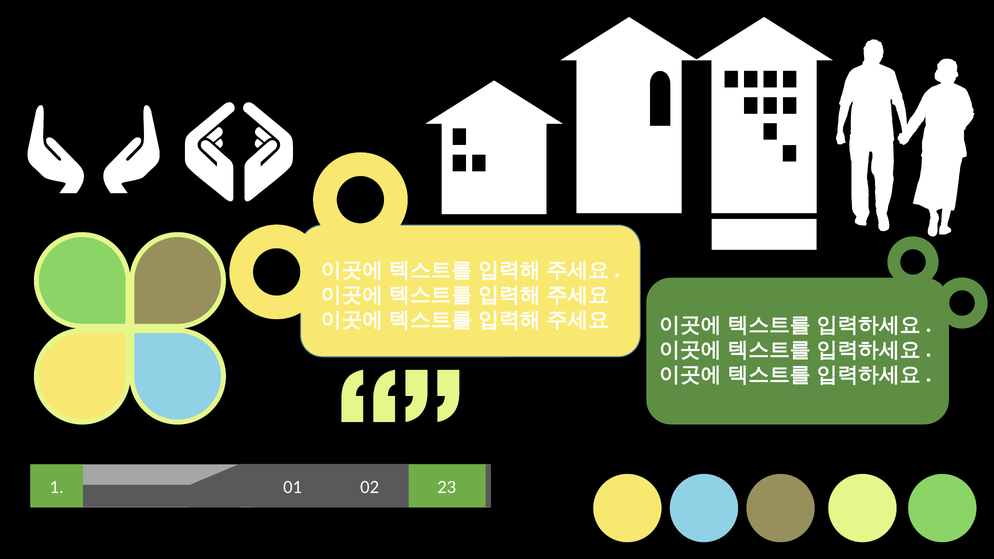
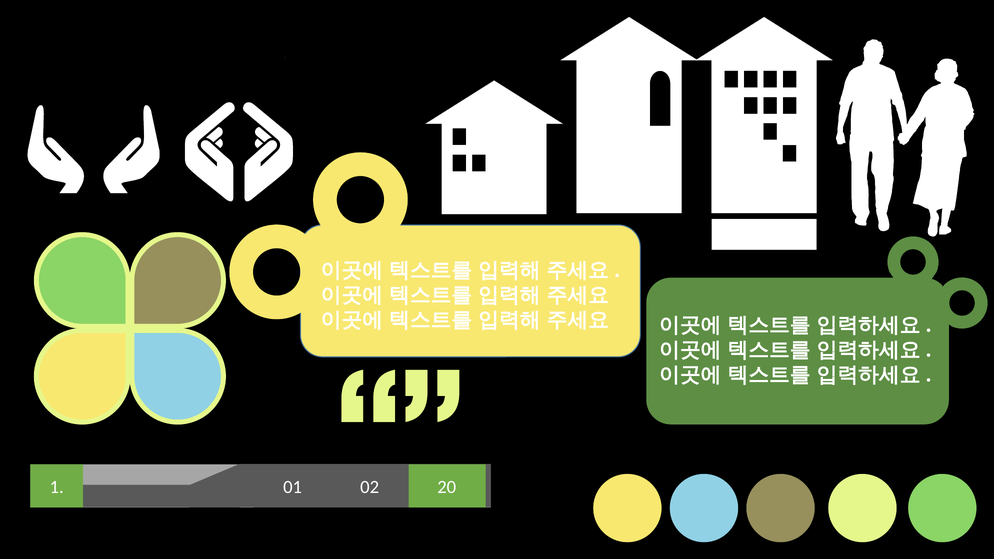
23: 23 -> 20 (447, 487)
